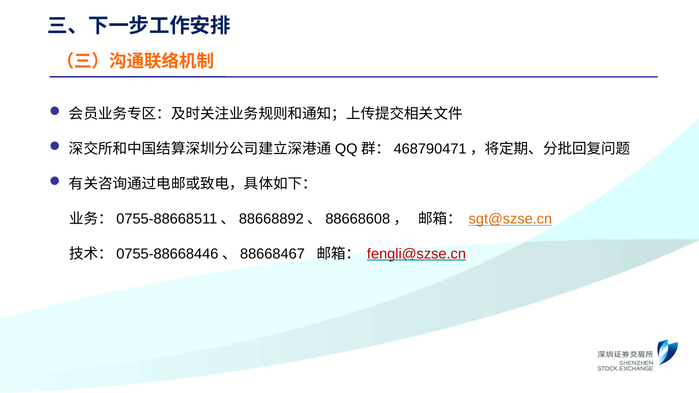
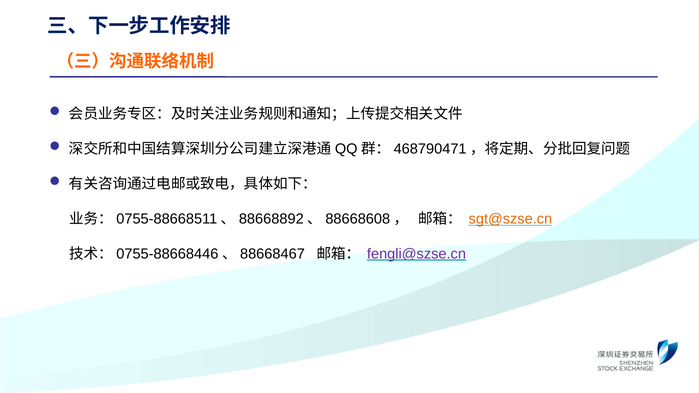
fengli@szse.cn colour: red -> purple (416, 254)
